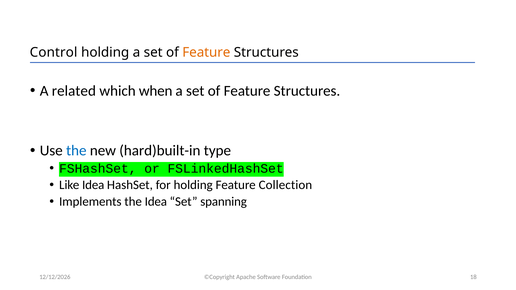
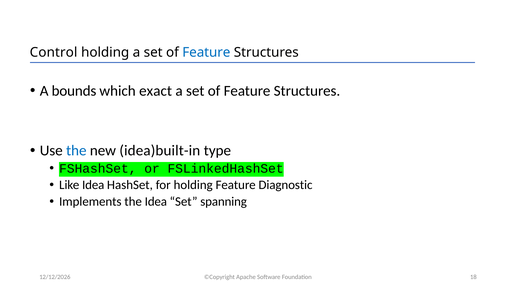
Feature colour: orange -> blue (206, 52)
related: related -> bounds (74, 91)
when: when -> exact (156, 91)
hard)built-in: hard)built-in -> idea)built-in (160, 151)
Collection: Collection -> Diagnostic (286, 185)
